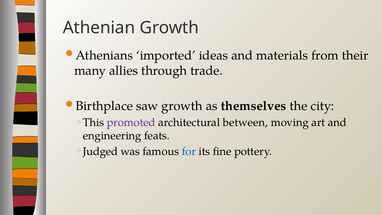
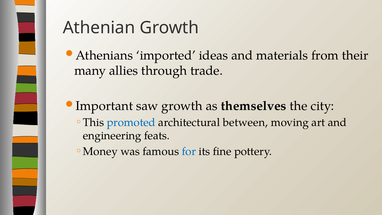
Birthplace: Birthplace -> Important (104, 106)
promoted colour: purple -> blue (131, 122)
Judged: Judged -> Money (100, 151)
